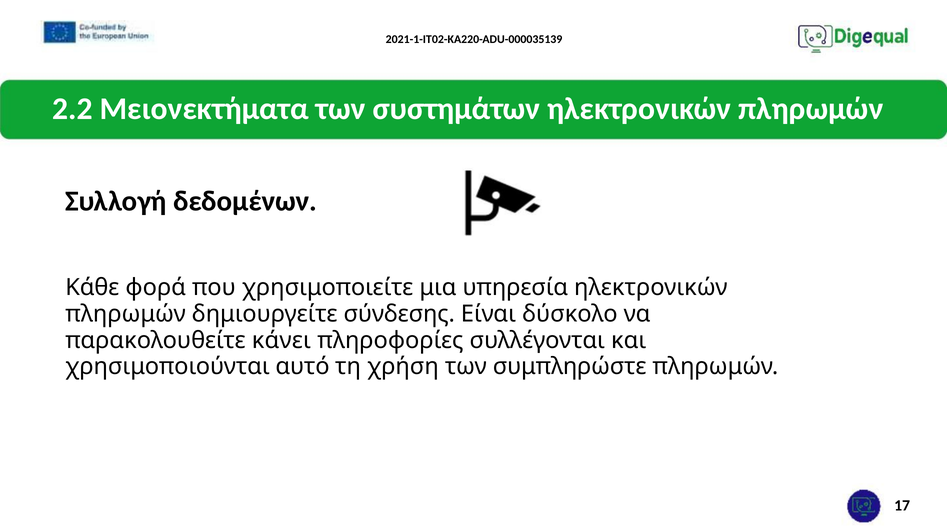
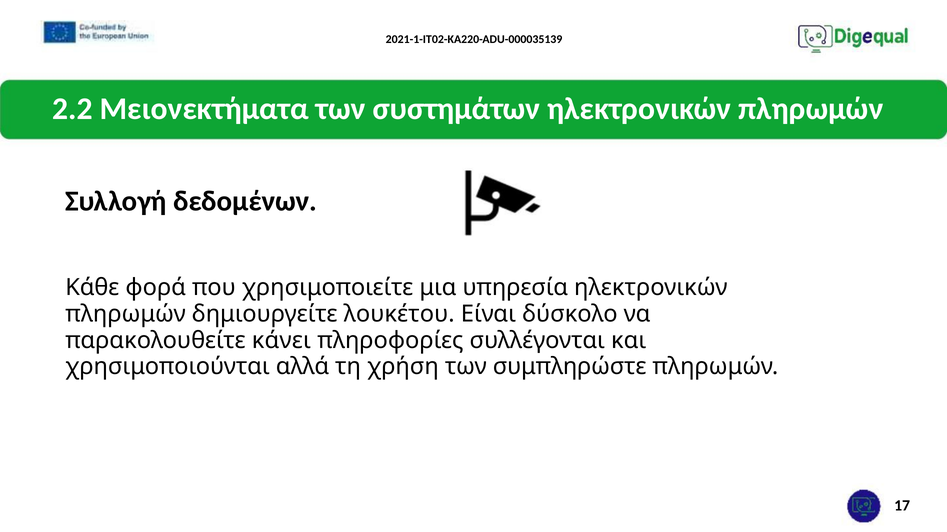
σύνδεσης: σύνδεσης -> λουκέτου (399, 314)
αυτό: αυτό -> αλλά (303, 367)
